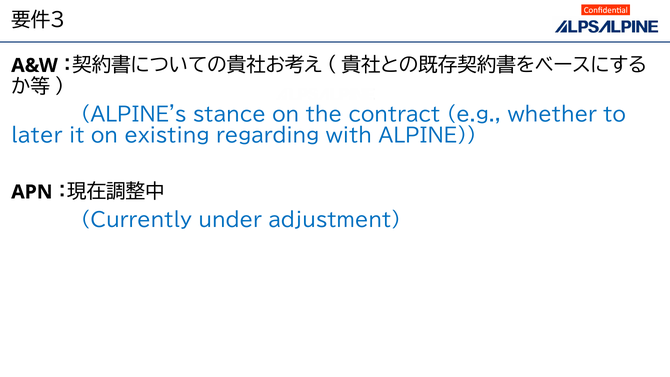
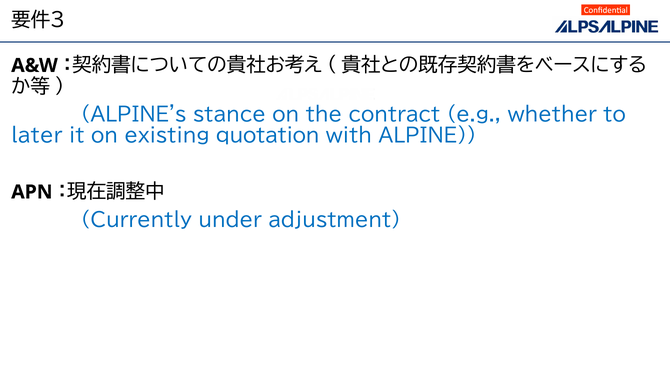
regarding: regarding -> quotation (268, 136)
